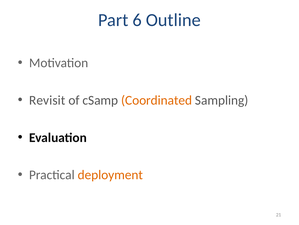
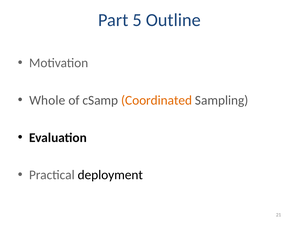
6: 6 -> 5 (137, 20)
Revisit: Revisit -> Whole (47, 100)
deployment colour: orange -> black (110, 174)
